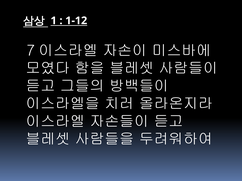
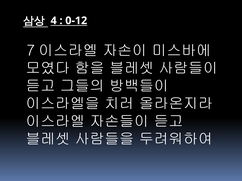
1: 1 -> 4 (54, 21)
1-12: 1-12 -> 0-12 (76, 21)
